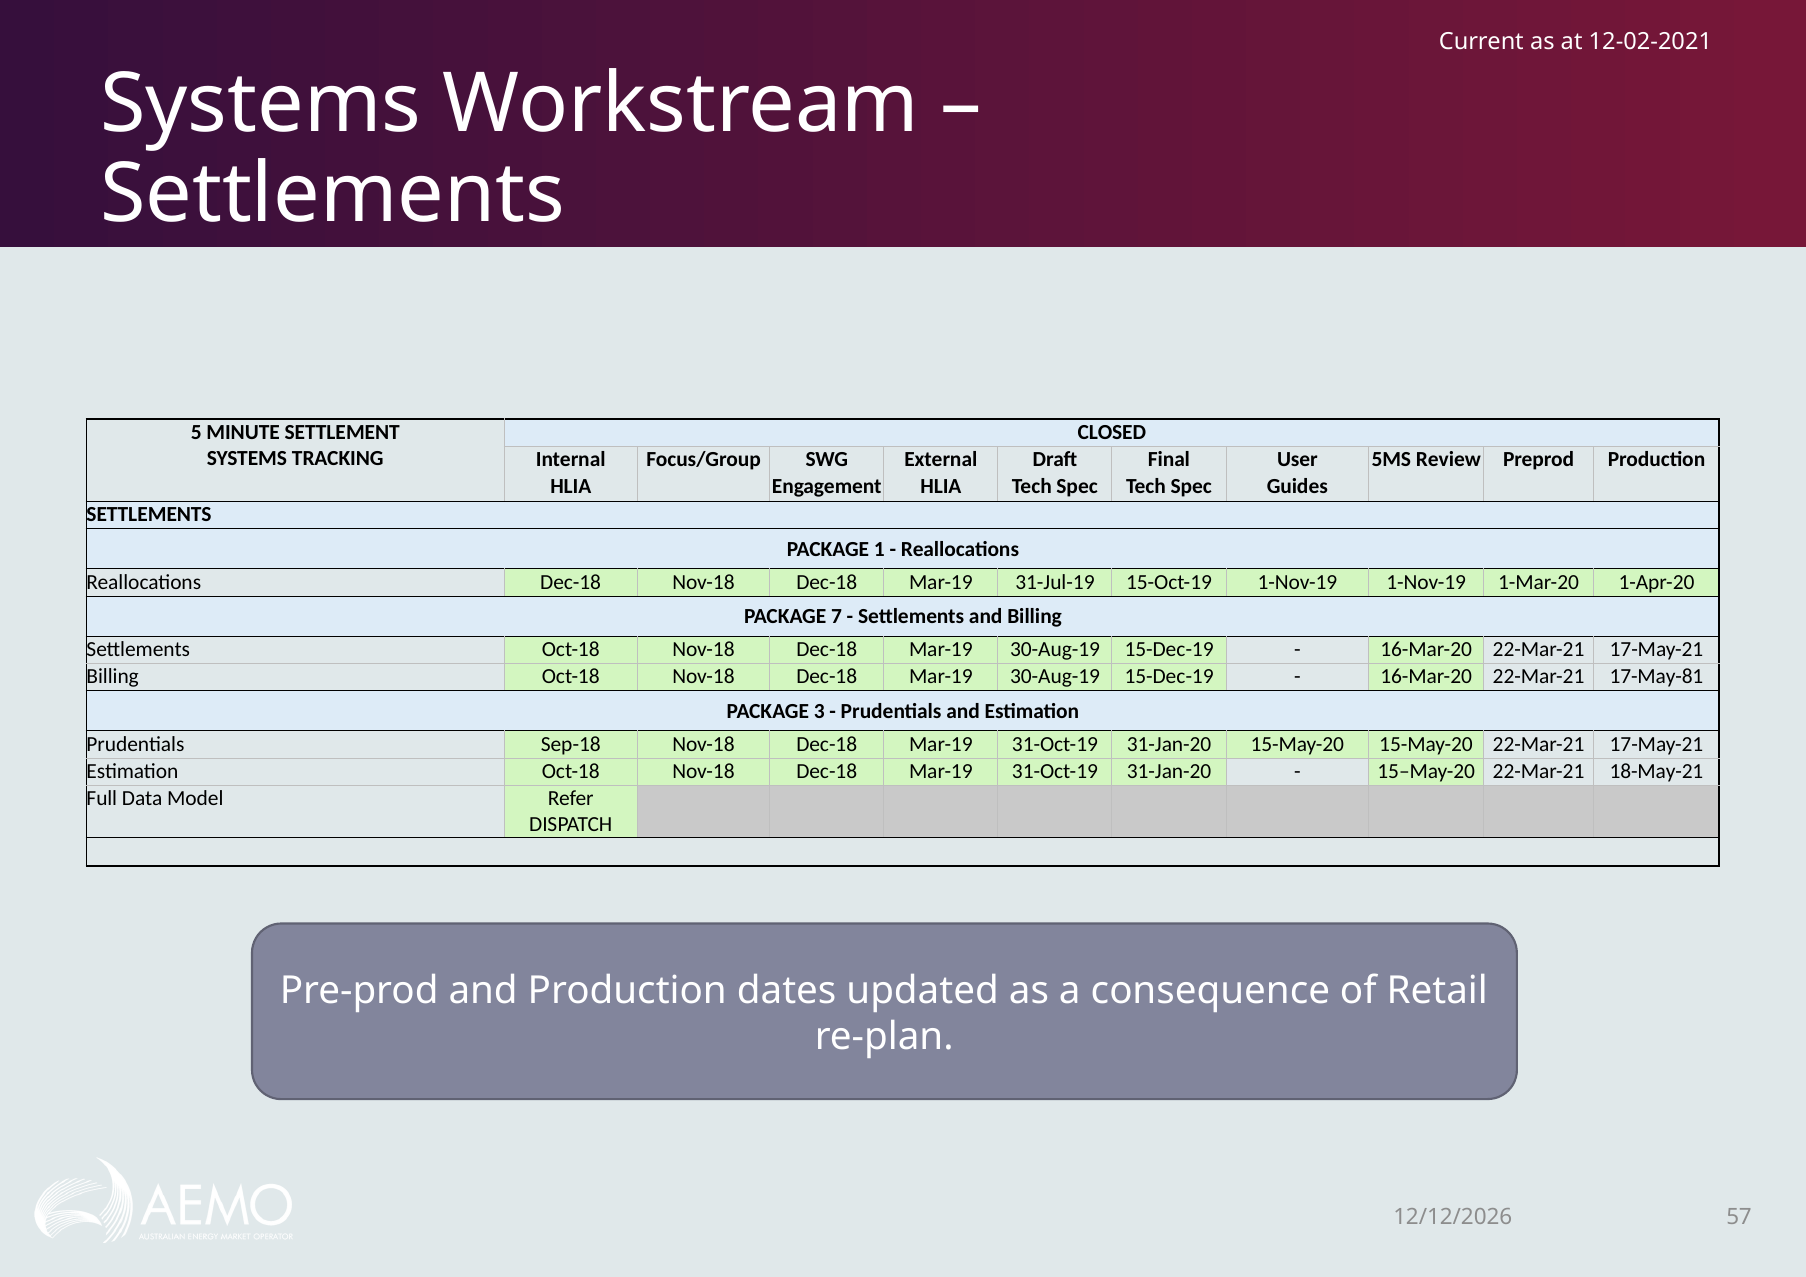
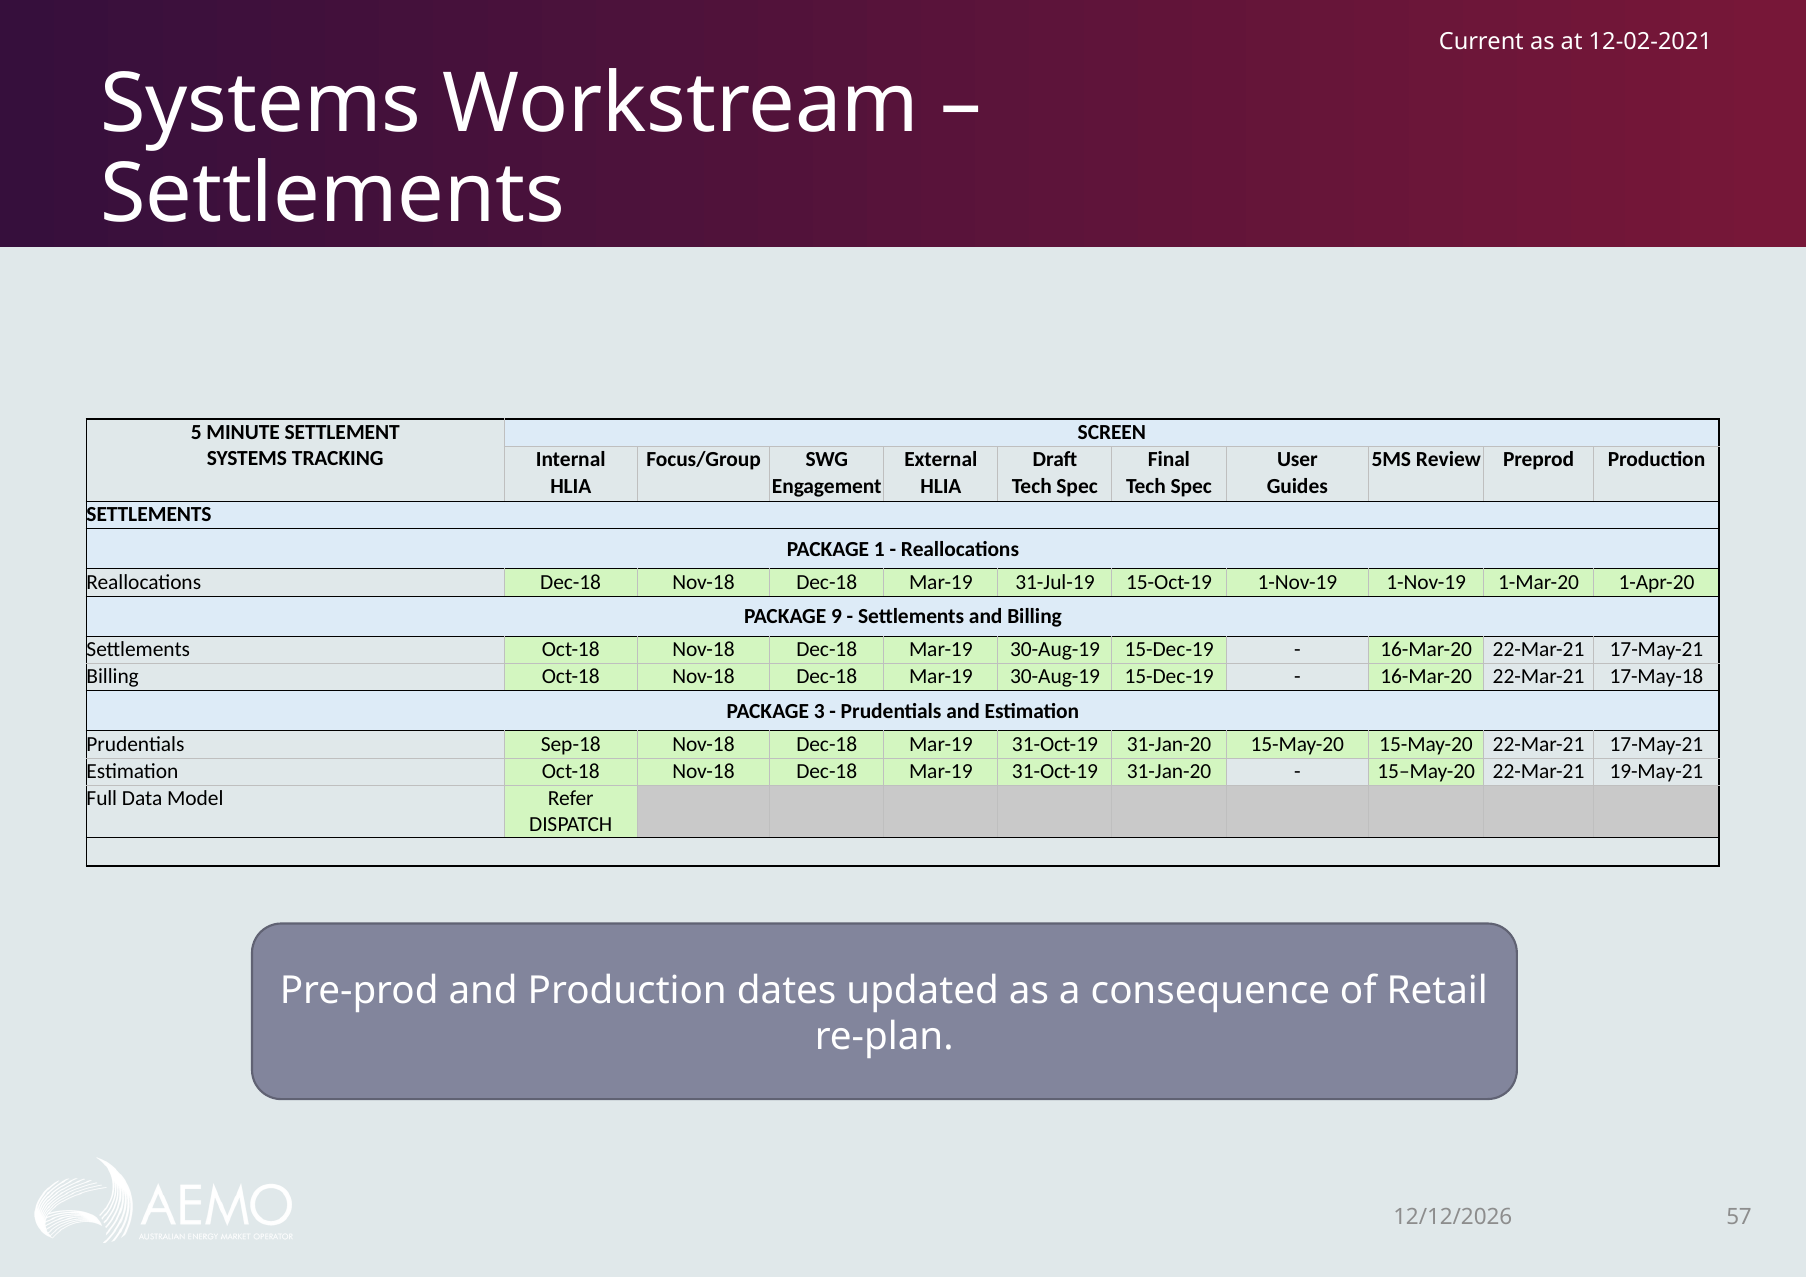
CLOSED: CLOSED -> SCREEN (1112, 433)
7: 7 -> 9 (836, 616)
17-May-81: 17-May-81 -> 17-May-18 (1657, 677)
18-May-21: 18-May-21 -> 19-May-21 (1657, 771)
